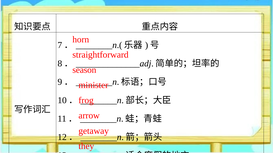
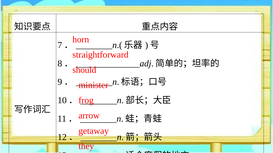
season: season -> should (84, 70)
